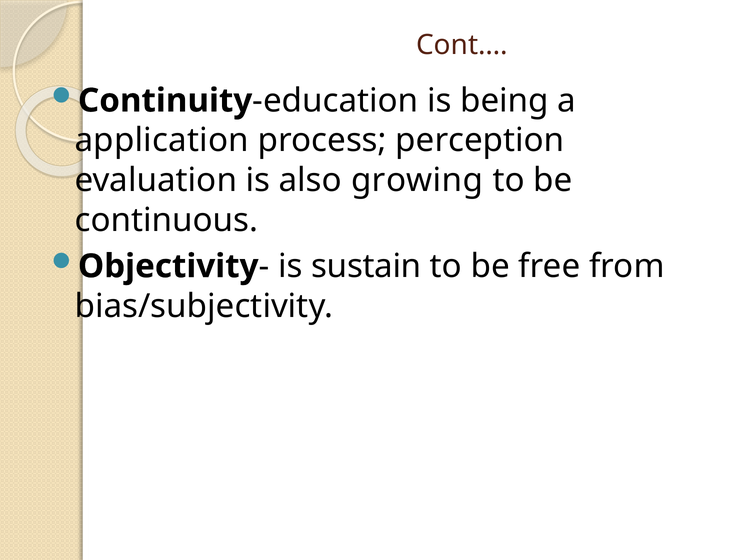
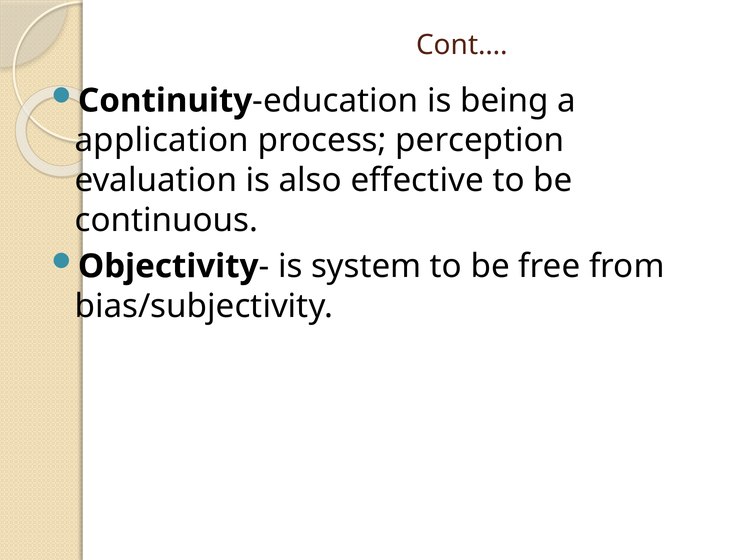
growing: growing -> effective (417, 180)
sustain: sustain -> system (366, 266)
